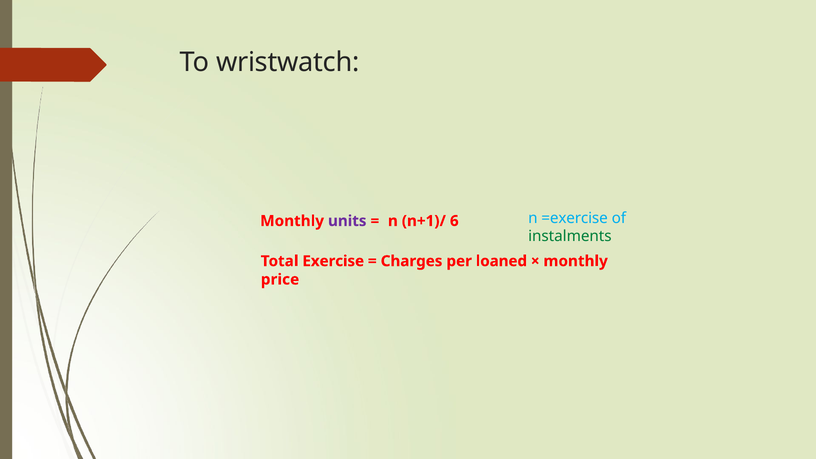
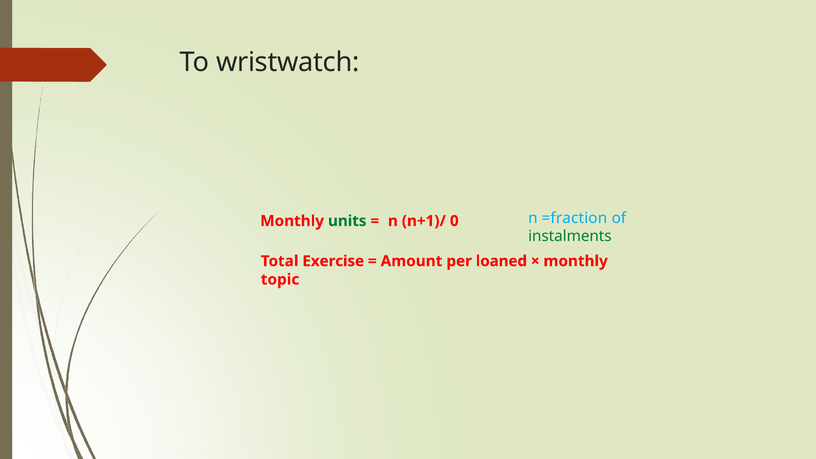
units colour: purple -> green (347, 221)
6: 6 -> 0 (454, 221)
=exercise: =exercise -> =fraction (574, 218)
Charges: Charges -> Amount (411, 261)
price: price -> topic (280, 280)
